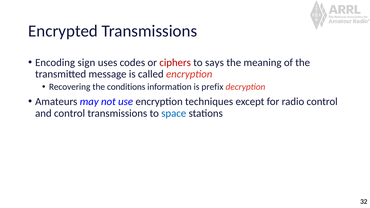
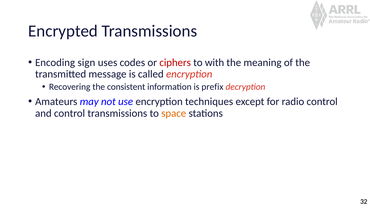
says: says -> with (215, 63)
conditions: conditions -> consistent (126, 87)
space colour: blue -> orange (174, 113)
